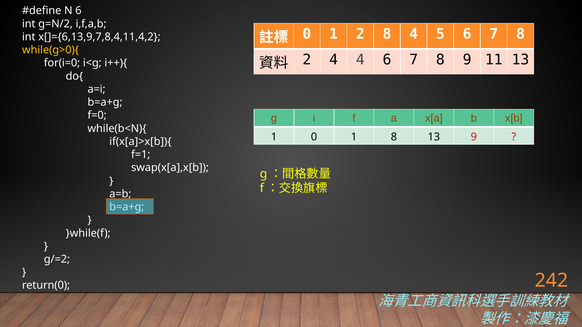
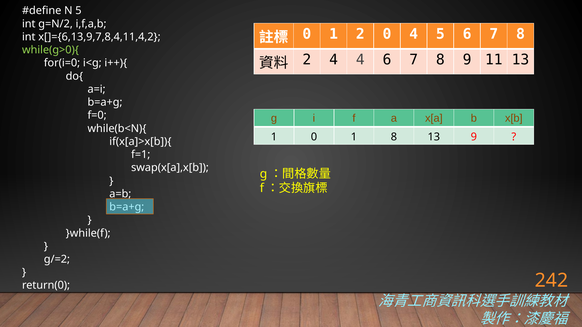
N 6: 6 -> 5 (78, 11)
2 8: 8 -> 0 (387, 34)
while(g>0){ colour: yellow -> light green (50, 50)
